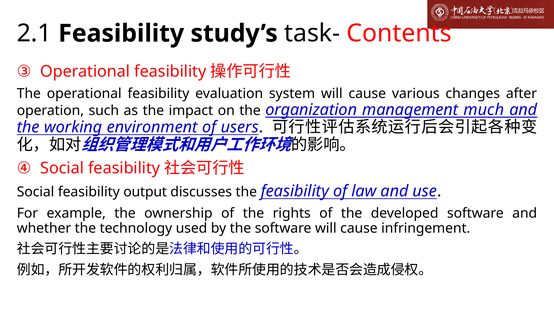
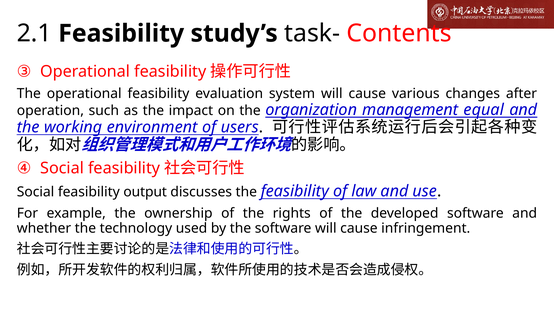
much: much -> equal (484, 110)
